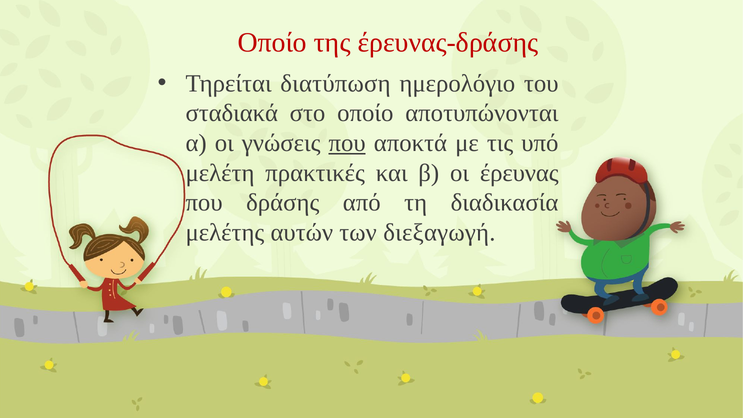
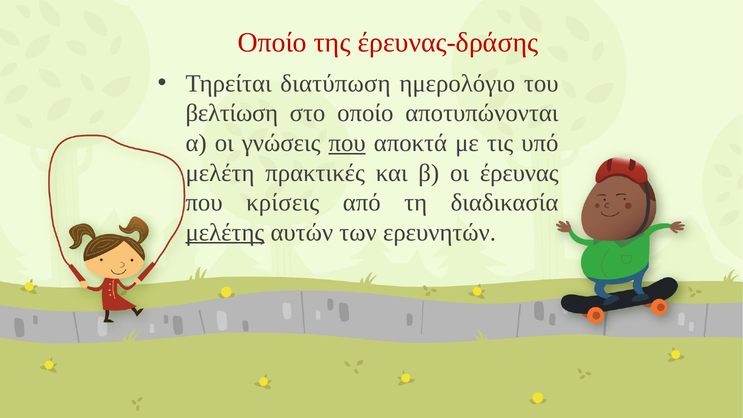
σταδιακά: σταδιακά -> βελτίωση (232, 113)
δράσης: δράσης -> κρίσεις (283, 203)
μελέτης underline: none -> present (225, 232)
διεξαγωγή: διεξαγωγή -> ερευνητών (440, 232)
